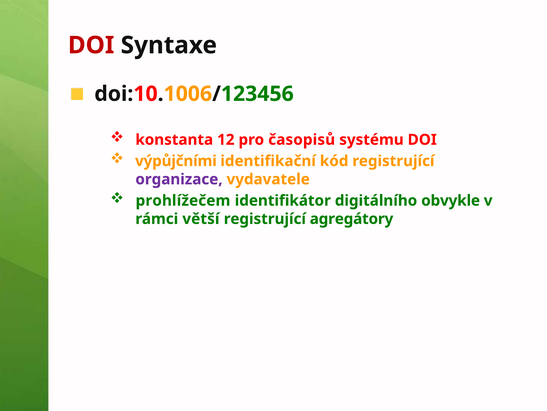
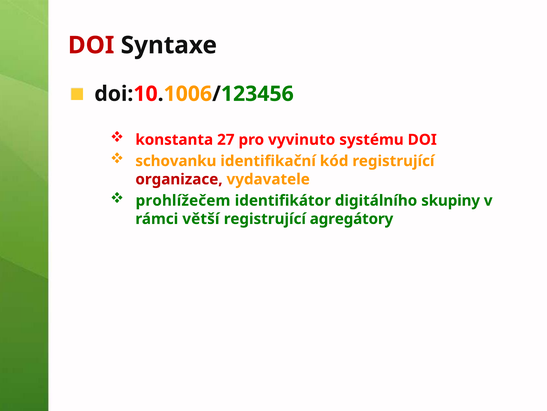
12: 12 -> 27 (226, 139)
časopisů: časopisů -> vyvinuto (302, 139)
výpůjčními: výpůjčními -> schovanku (176, 161)
organizace colour: purple -> red (179, 179)
obvykle: obvykle -> skupiny (451, 200)
